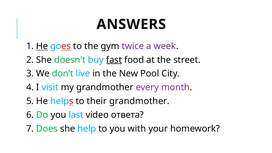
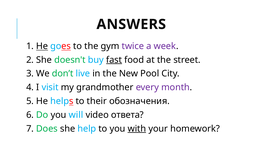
their grandmother: grandmother -> обозначения (139, 101)
last: last -> will (76, 115)
with underline: none -> present (137, 129)
